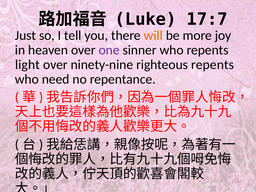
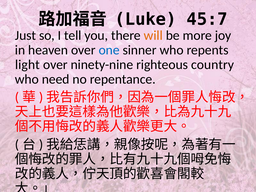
17:7: 17:7 -> 45:7 (207, 19)
one colour: purple -> blue (109, 50)
righteous repents: repents -> country (213, 65)
